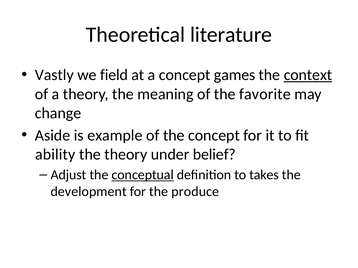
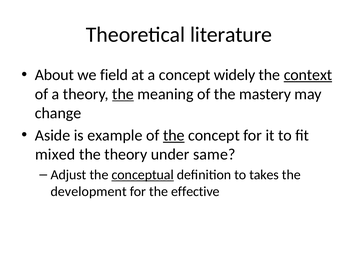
Vastly: Vastly -> About (54, 75)
games: games -> widely (235, 75)
the underline: none -> present (123, 94)
favorite: favorite -> mastery (265, 94)
the underline: none -> present (174, 136)
ability: ability -> mixed (55, 155)
belief: belief -> same (214, 155)
produce: produce -> effective (195, 192)
